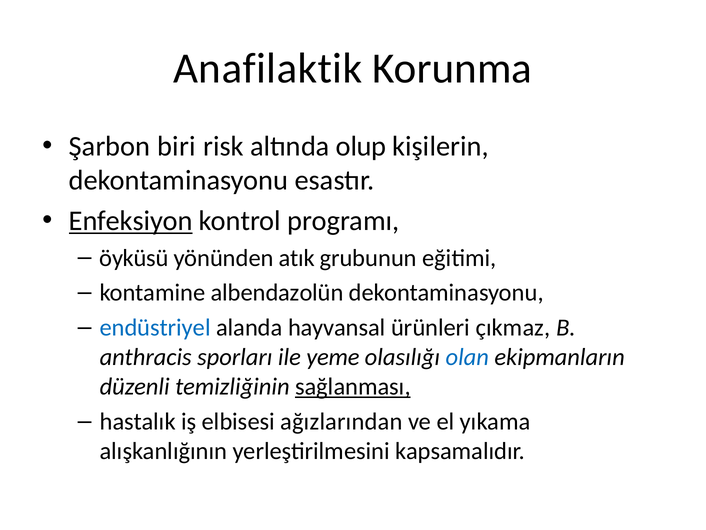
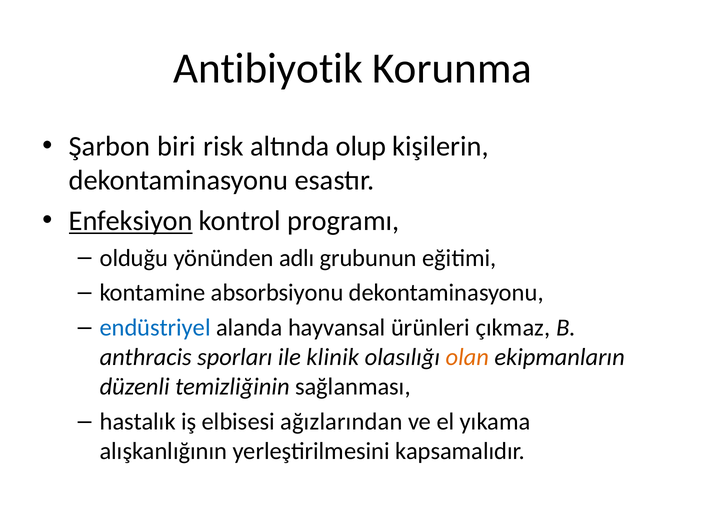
Anafilaktik: Anafilaktik -> Antibiyotik (268, 68)
öyküsü: öyküsü -> olduğu (134, 258)
atık: atık -> adlı (297, 258)
albendazolün: albendazolün -> absorbsiyonu (277, 293)
yeme: yeme -> klinik (333, 357)
olan colour: blue -> orange (467, 357)
sağlanması underline: present -> none (353, 386)
